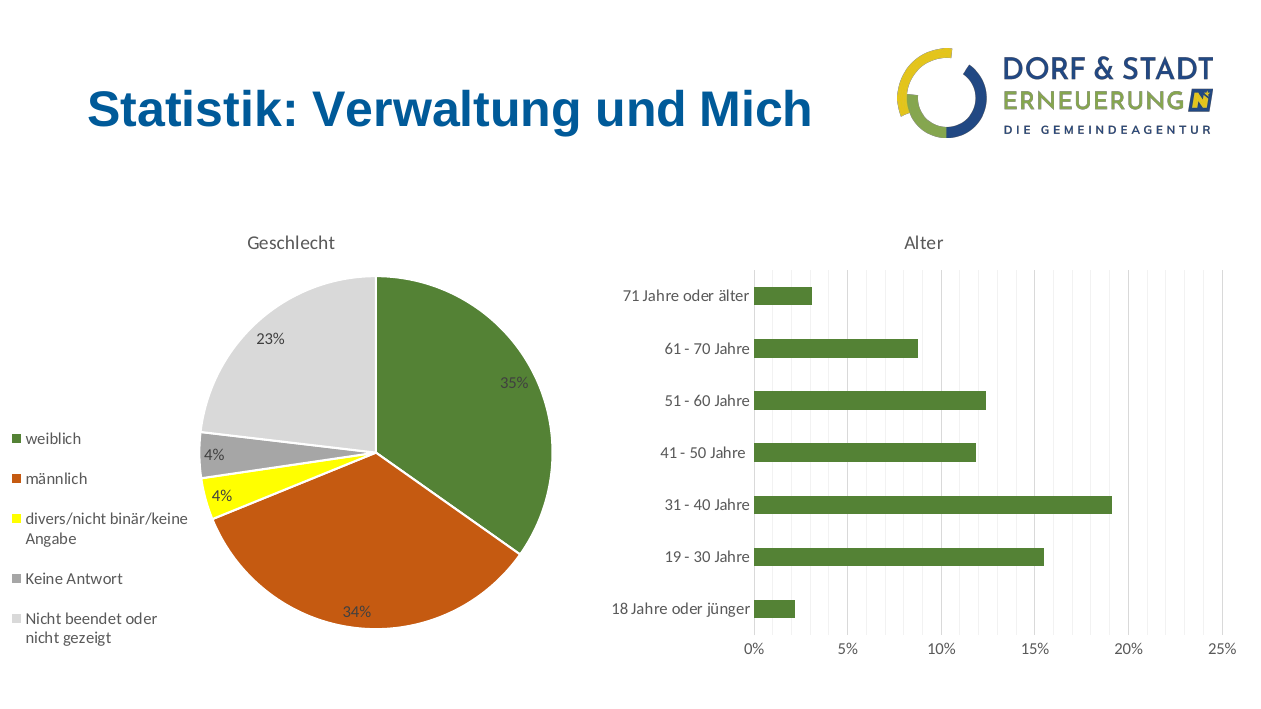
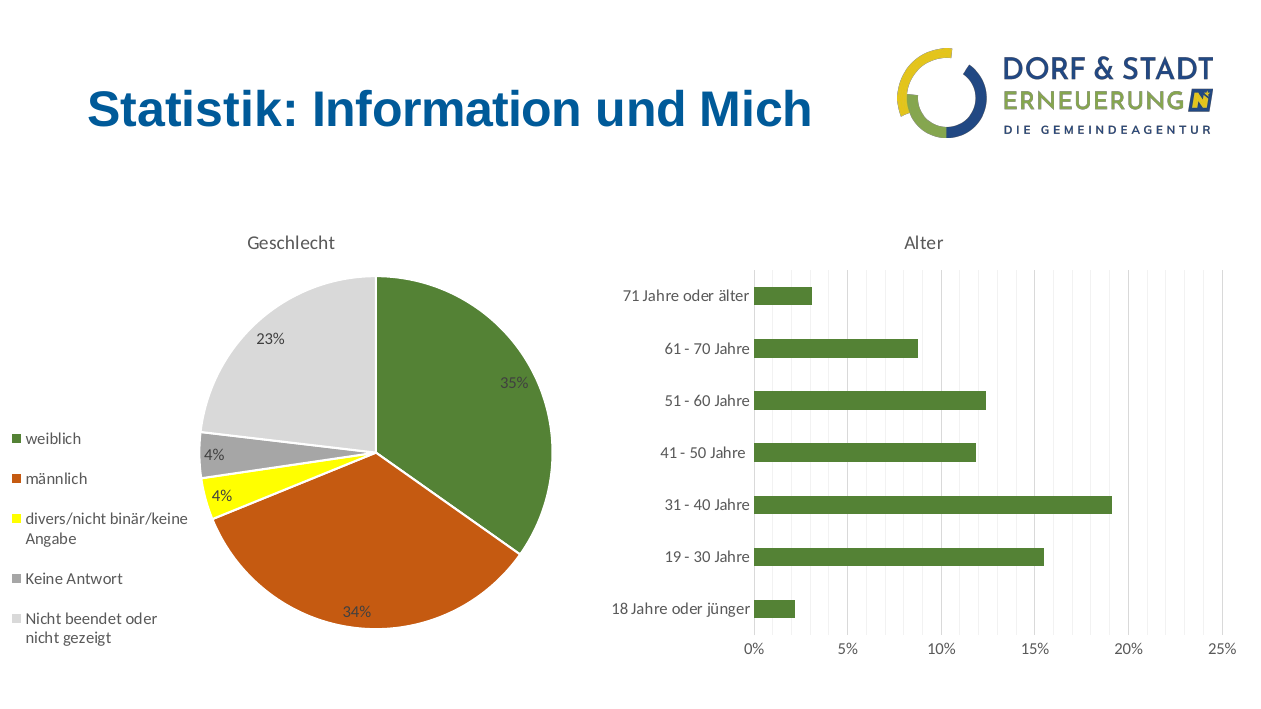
Verwaltung: Verwaltung -> Information (448, 110)
